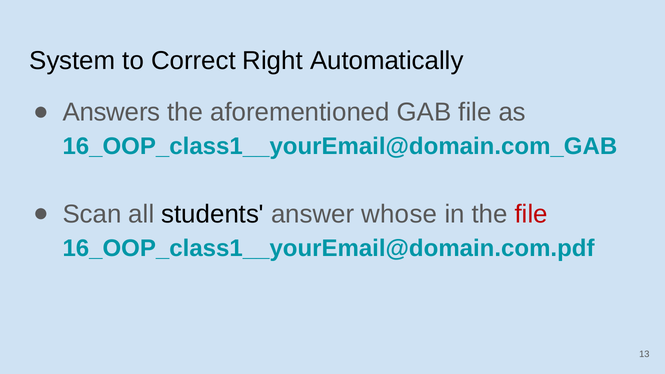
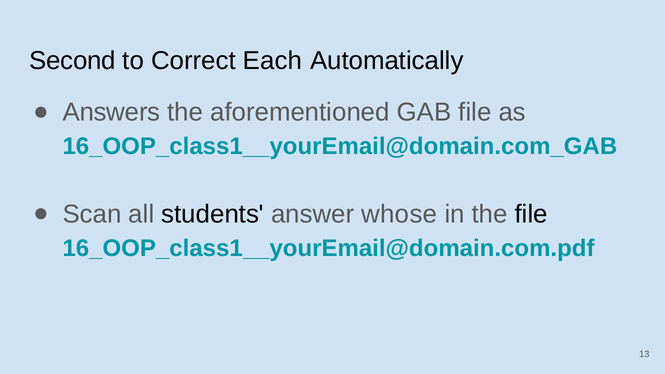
System: System -> Second (72, 61)
Right: Right -> Each (272, 61)
file colour: red -> black (531, 214)
